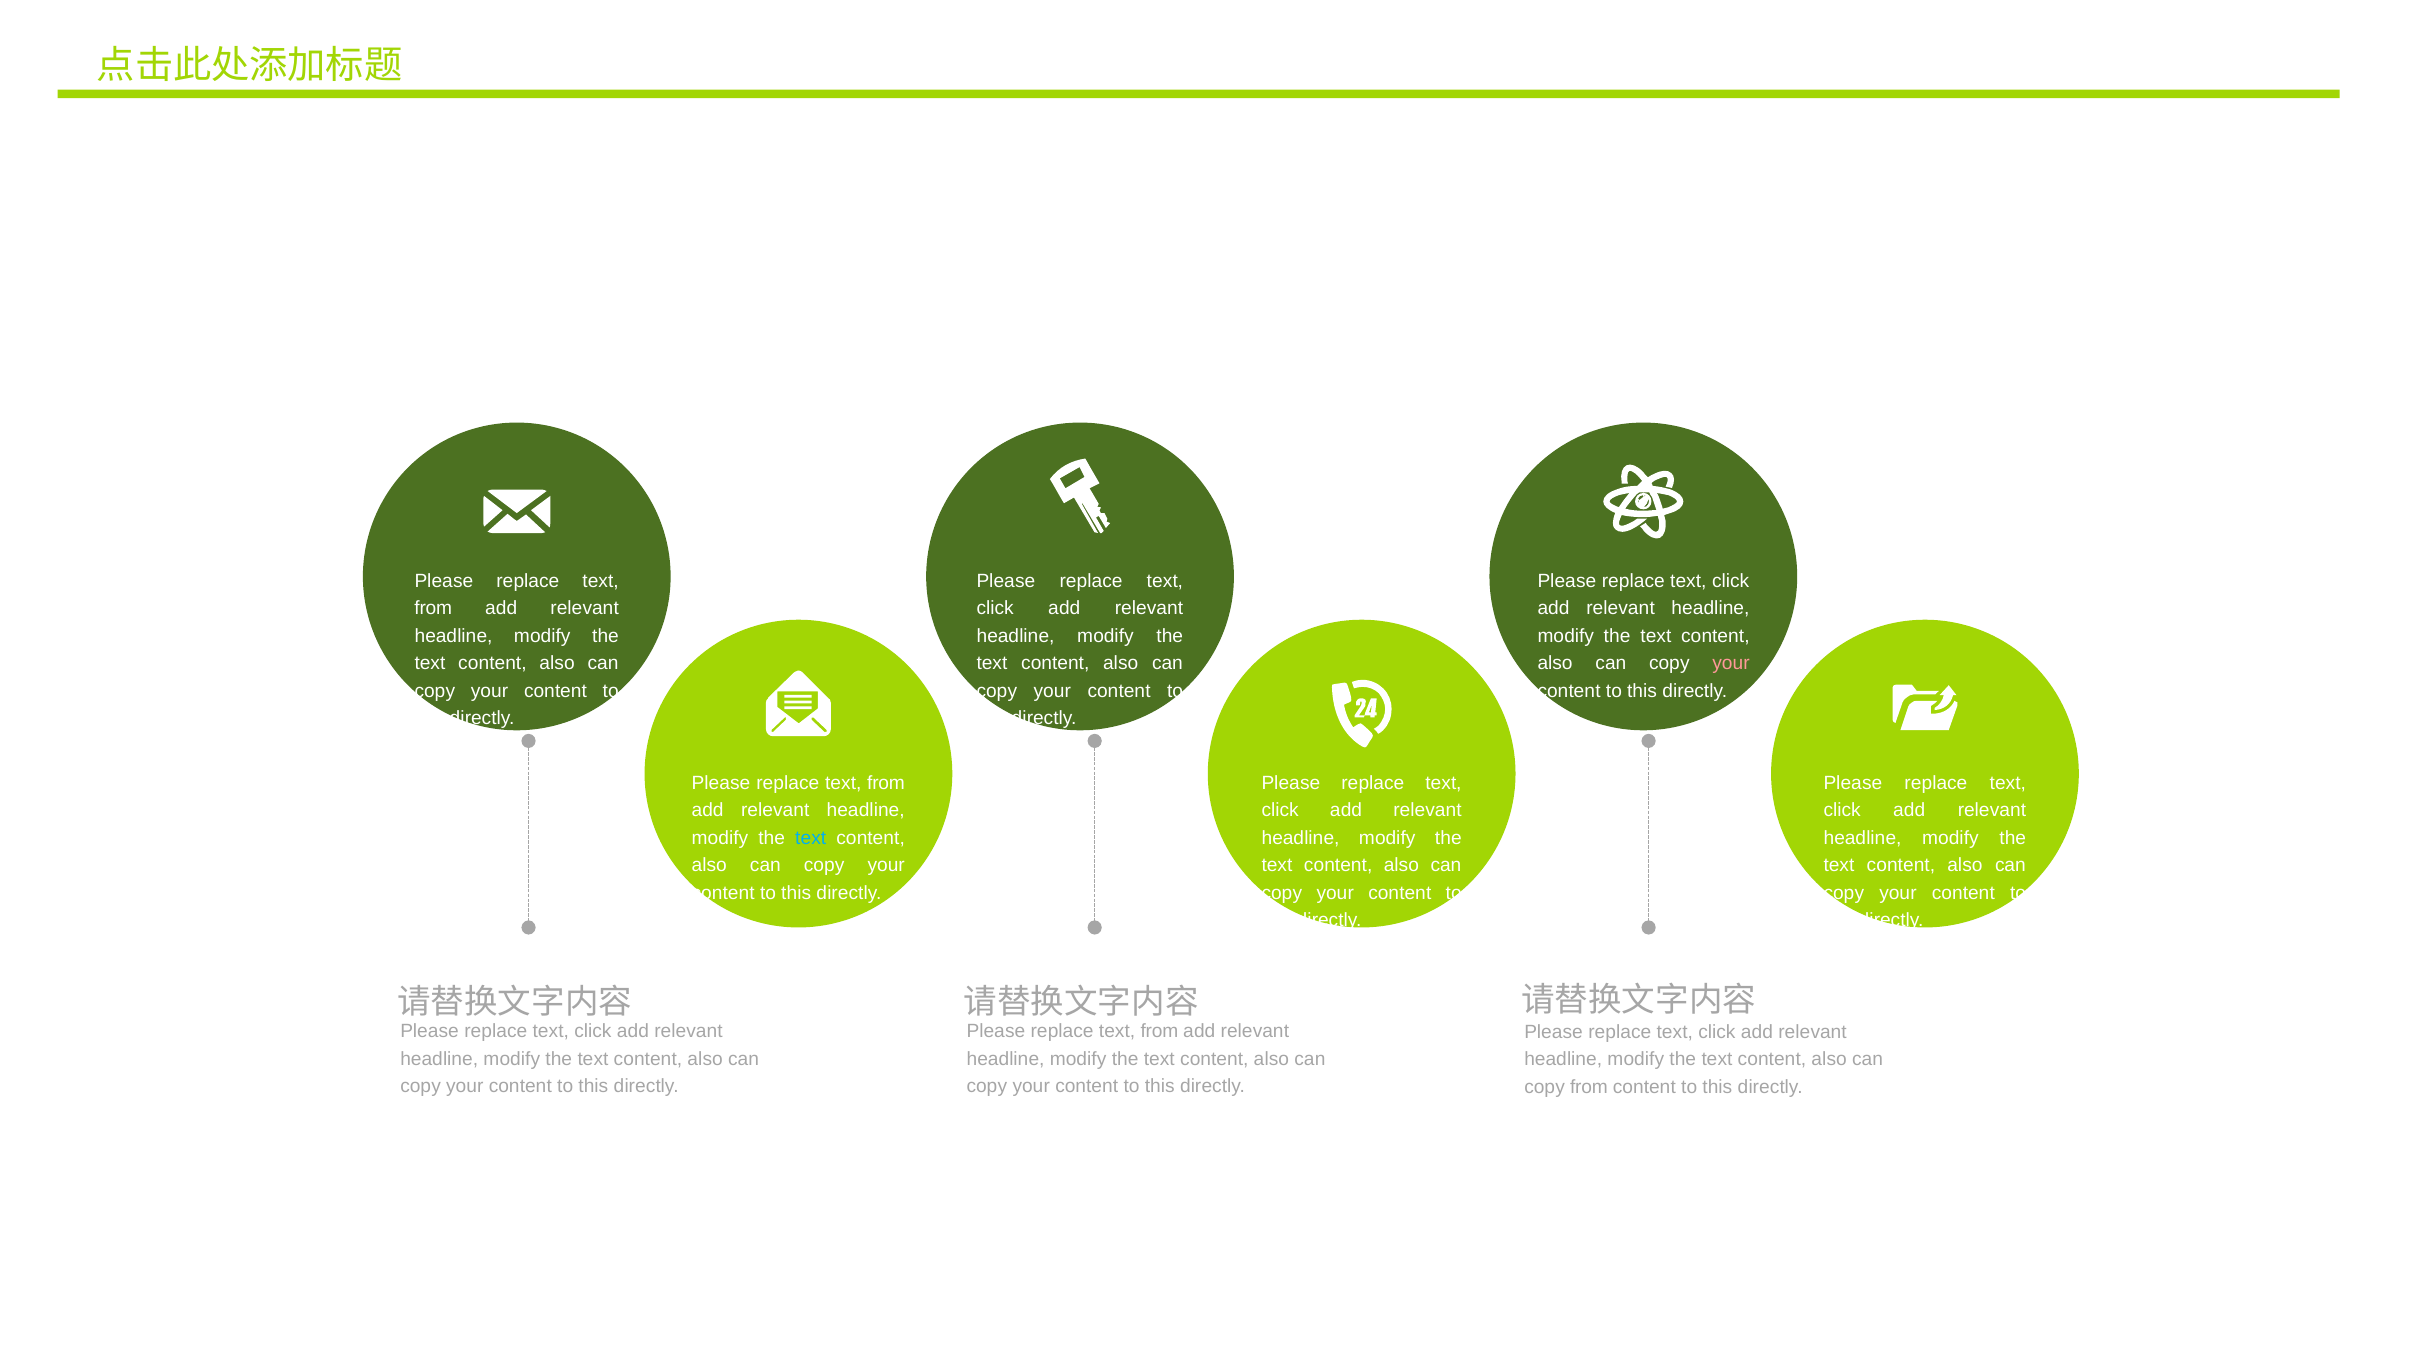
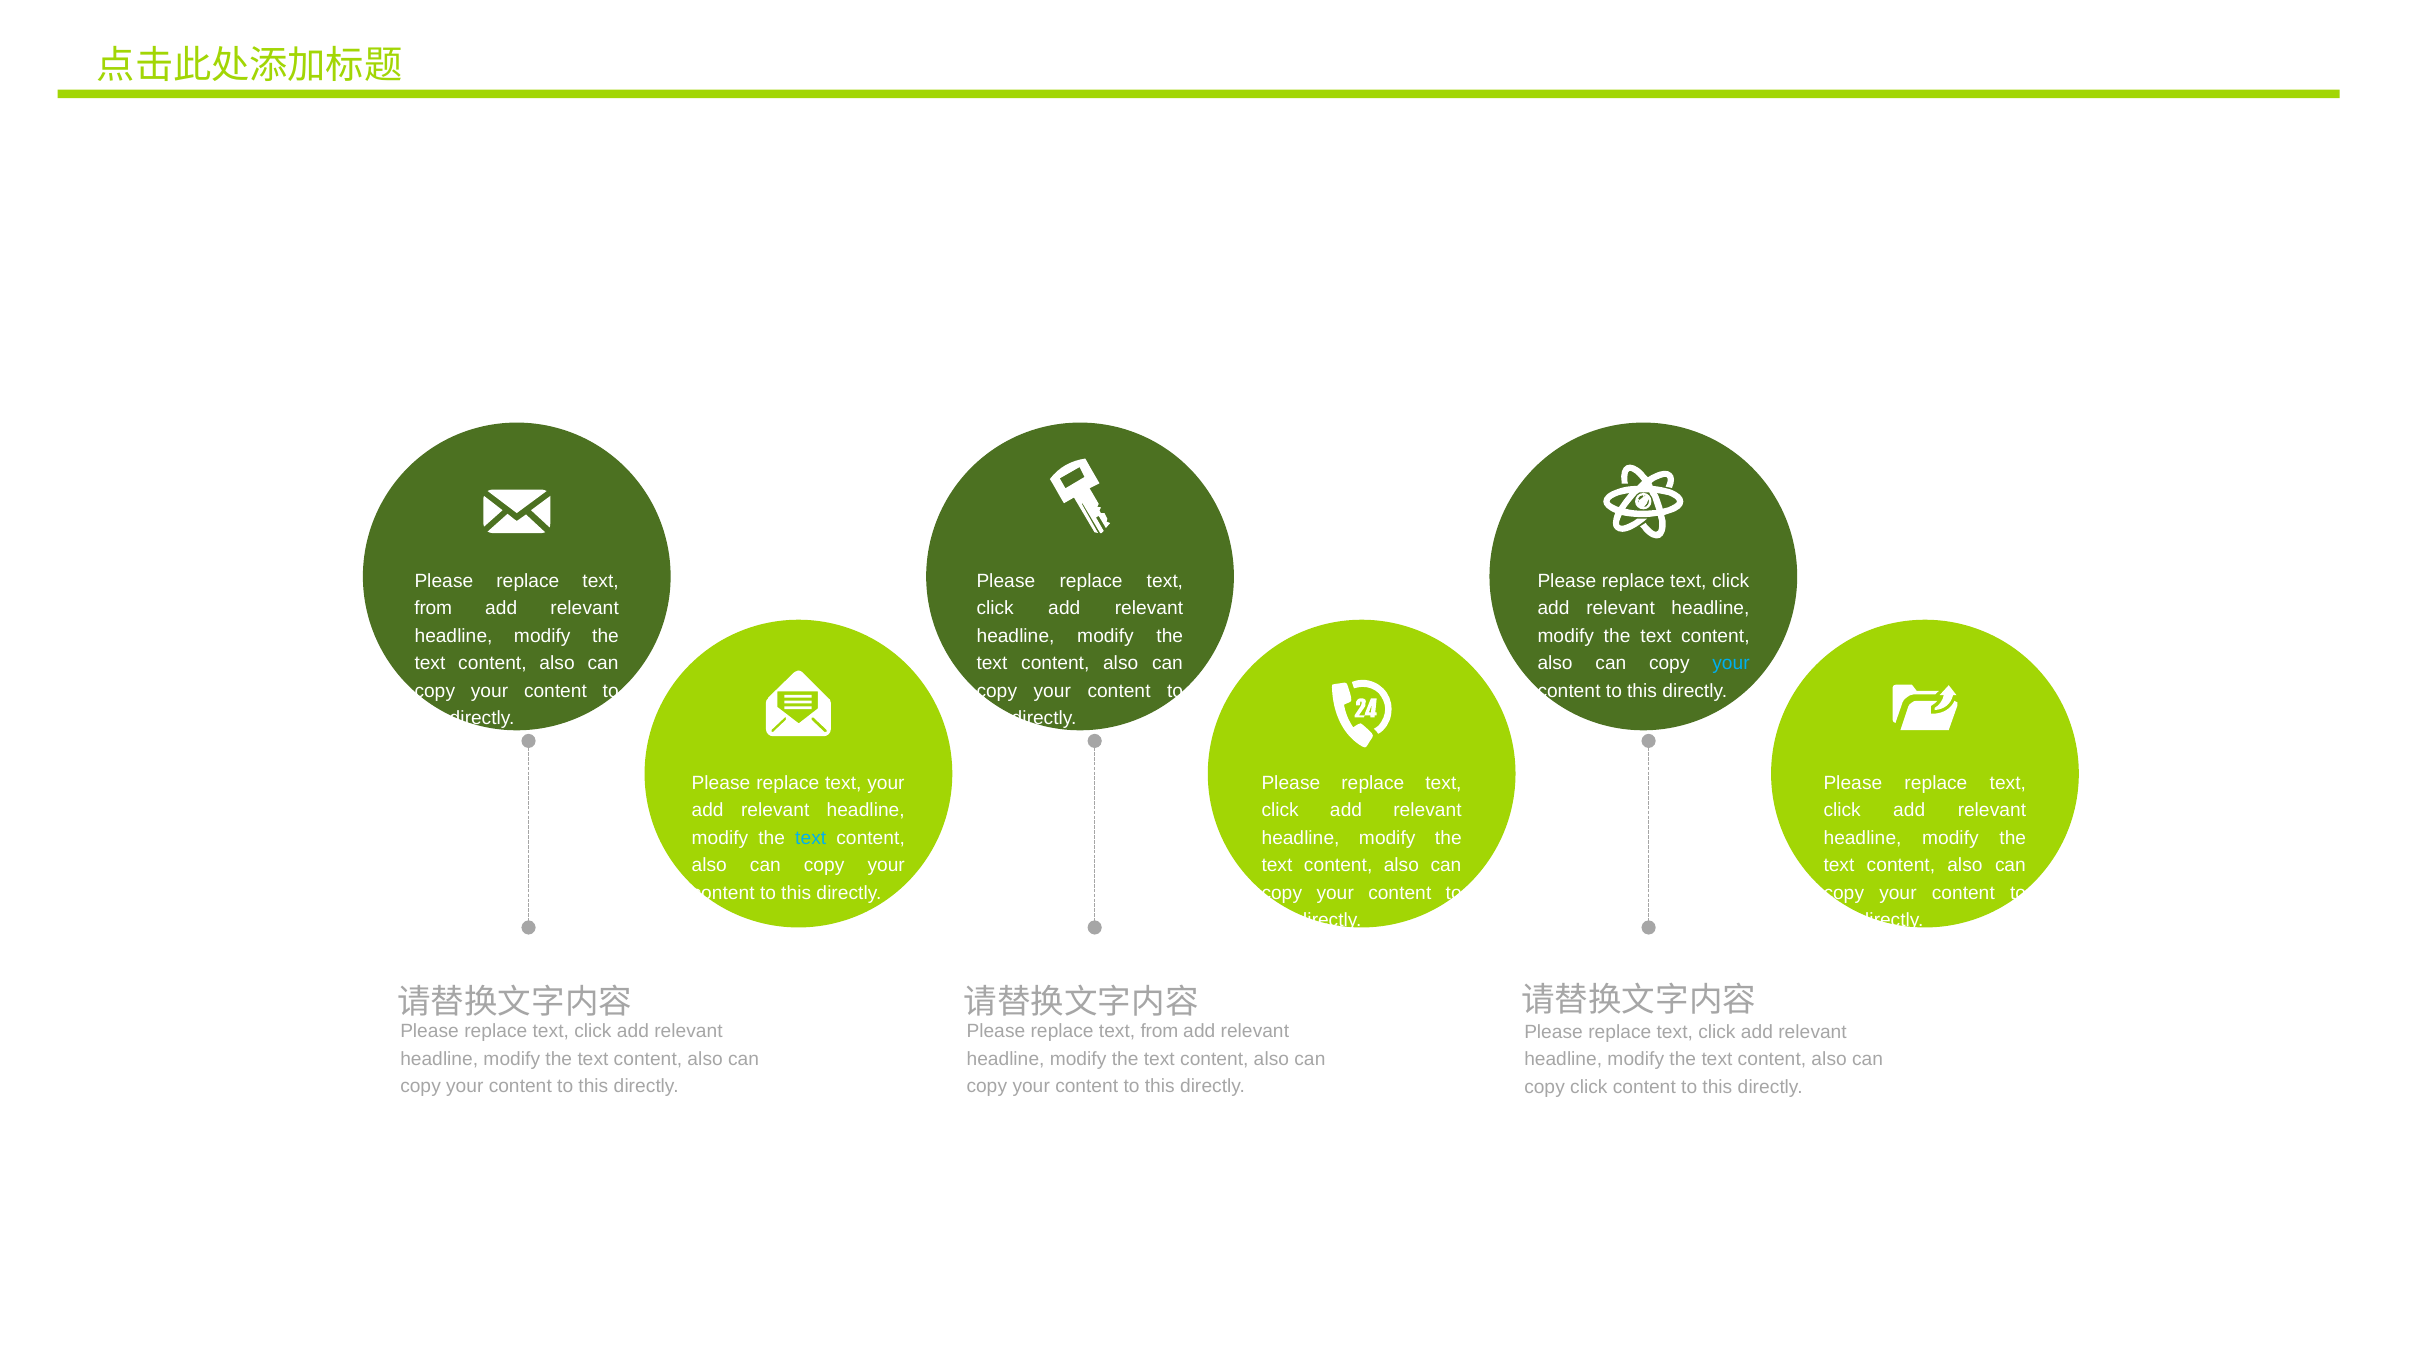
your colour: pink -> light blue (1731, 664)
from: from -> your (886, 783)
copy from: from -> click (1589, 1087)
